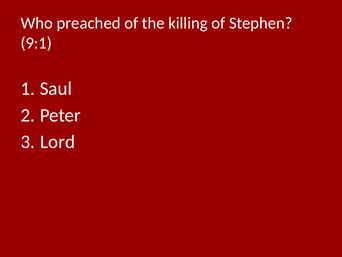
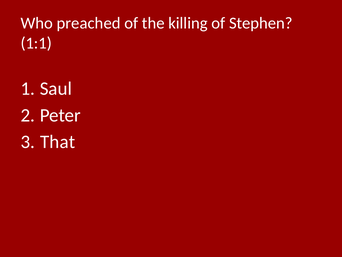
9:1: 9:1 -> 1:1 (36, 43)
Lord: Lord -> That (58, 142)
